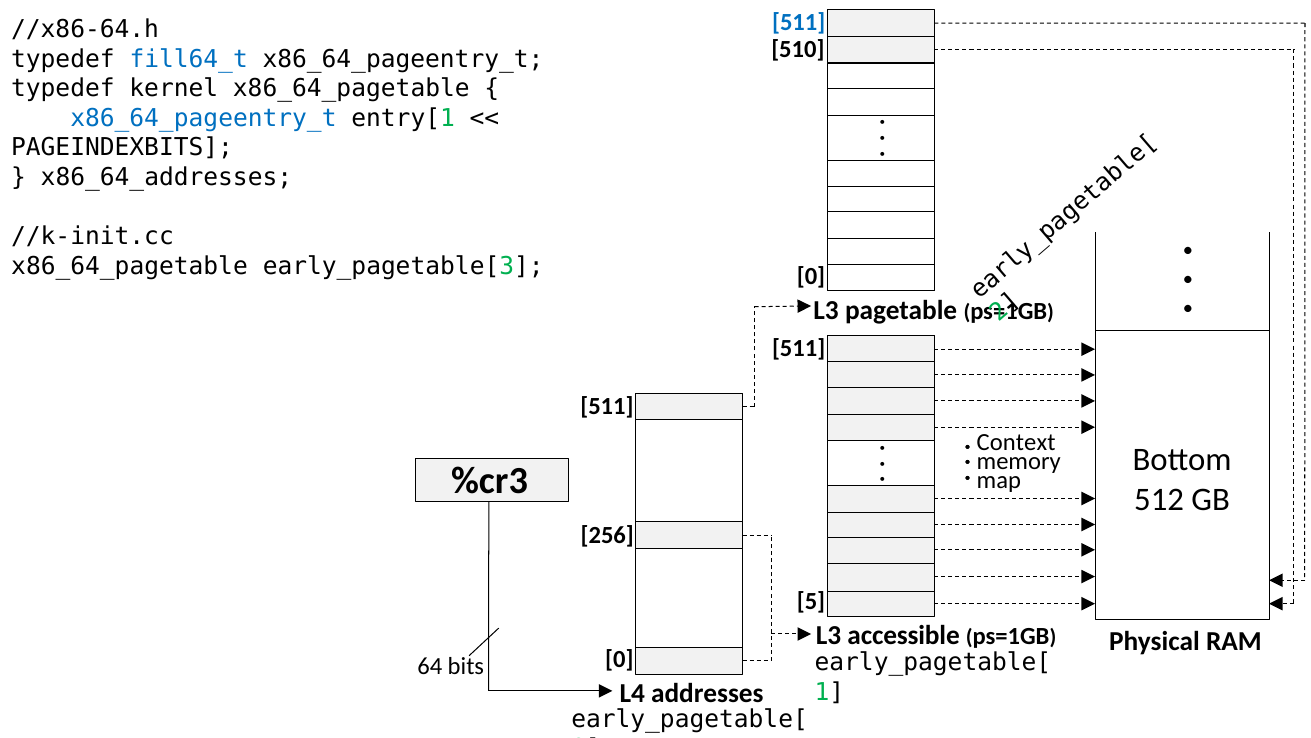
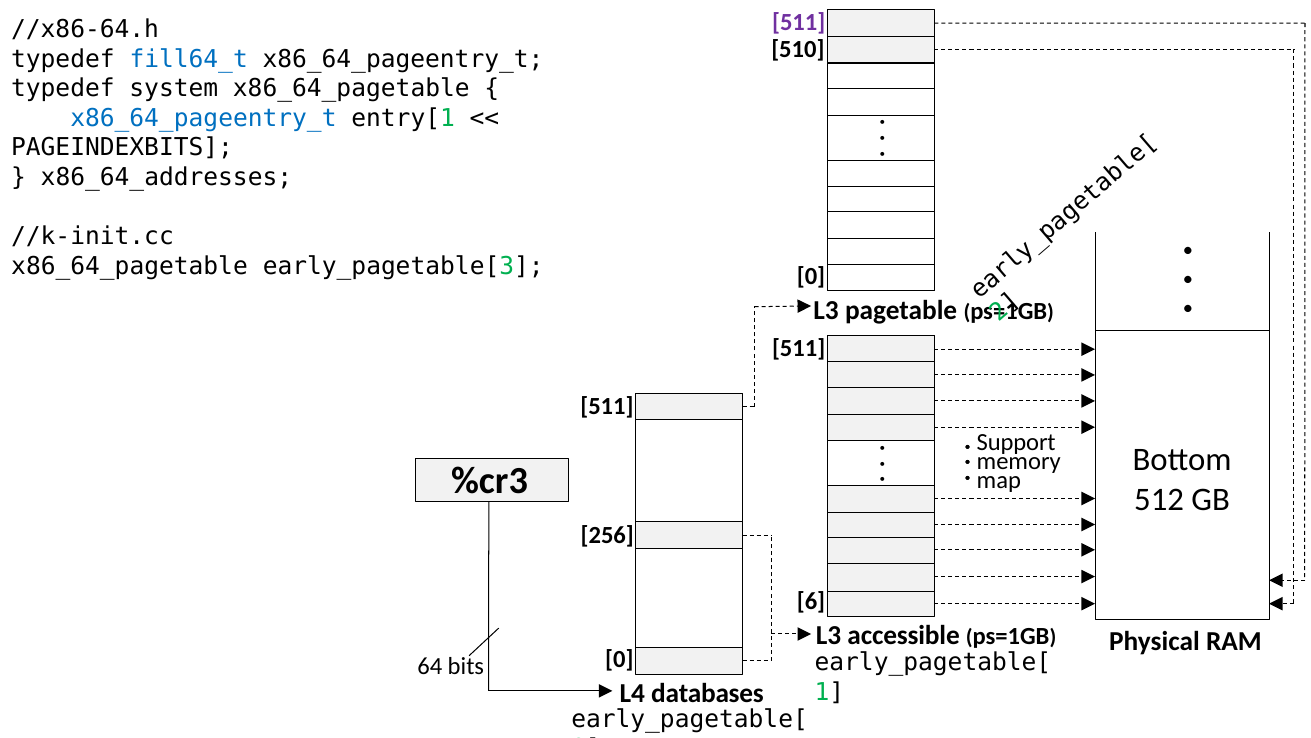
511 colour: blue -> purple (799, 23)
kernel: kernel -> system (174, 89)
Context: Context -> Support (1016, 442)
5: 5 -> 6 (811, 601)
addresses: addresses -> databases (707, 693)
